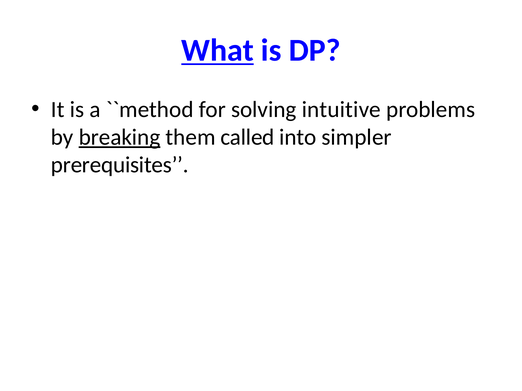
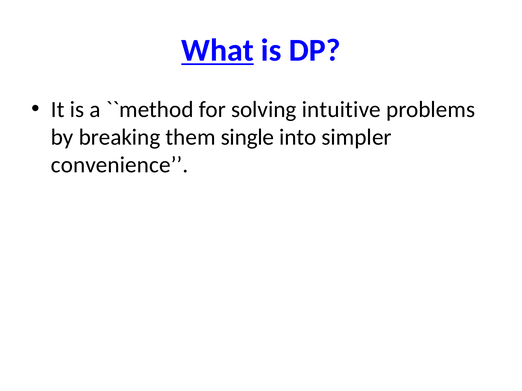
breaking underline: present -> none (119, 137)
called: called -> single (247, 137)
prerequisites: prerequisites -> convenience (120, 165)
